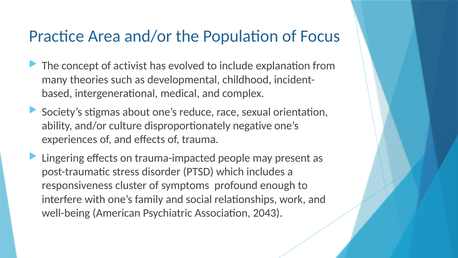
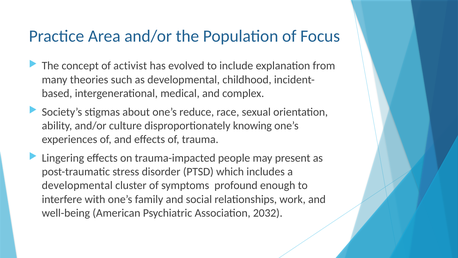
negative: negative -> knowing (252, 126)
responsiveness: responsiveness -> developmental (77, 185)
2043: 2043 -> 2032 (268, 213)
